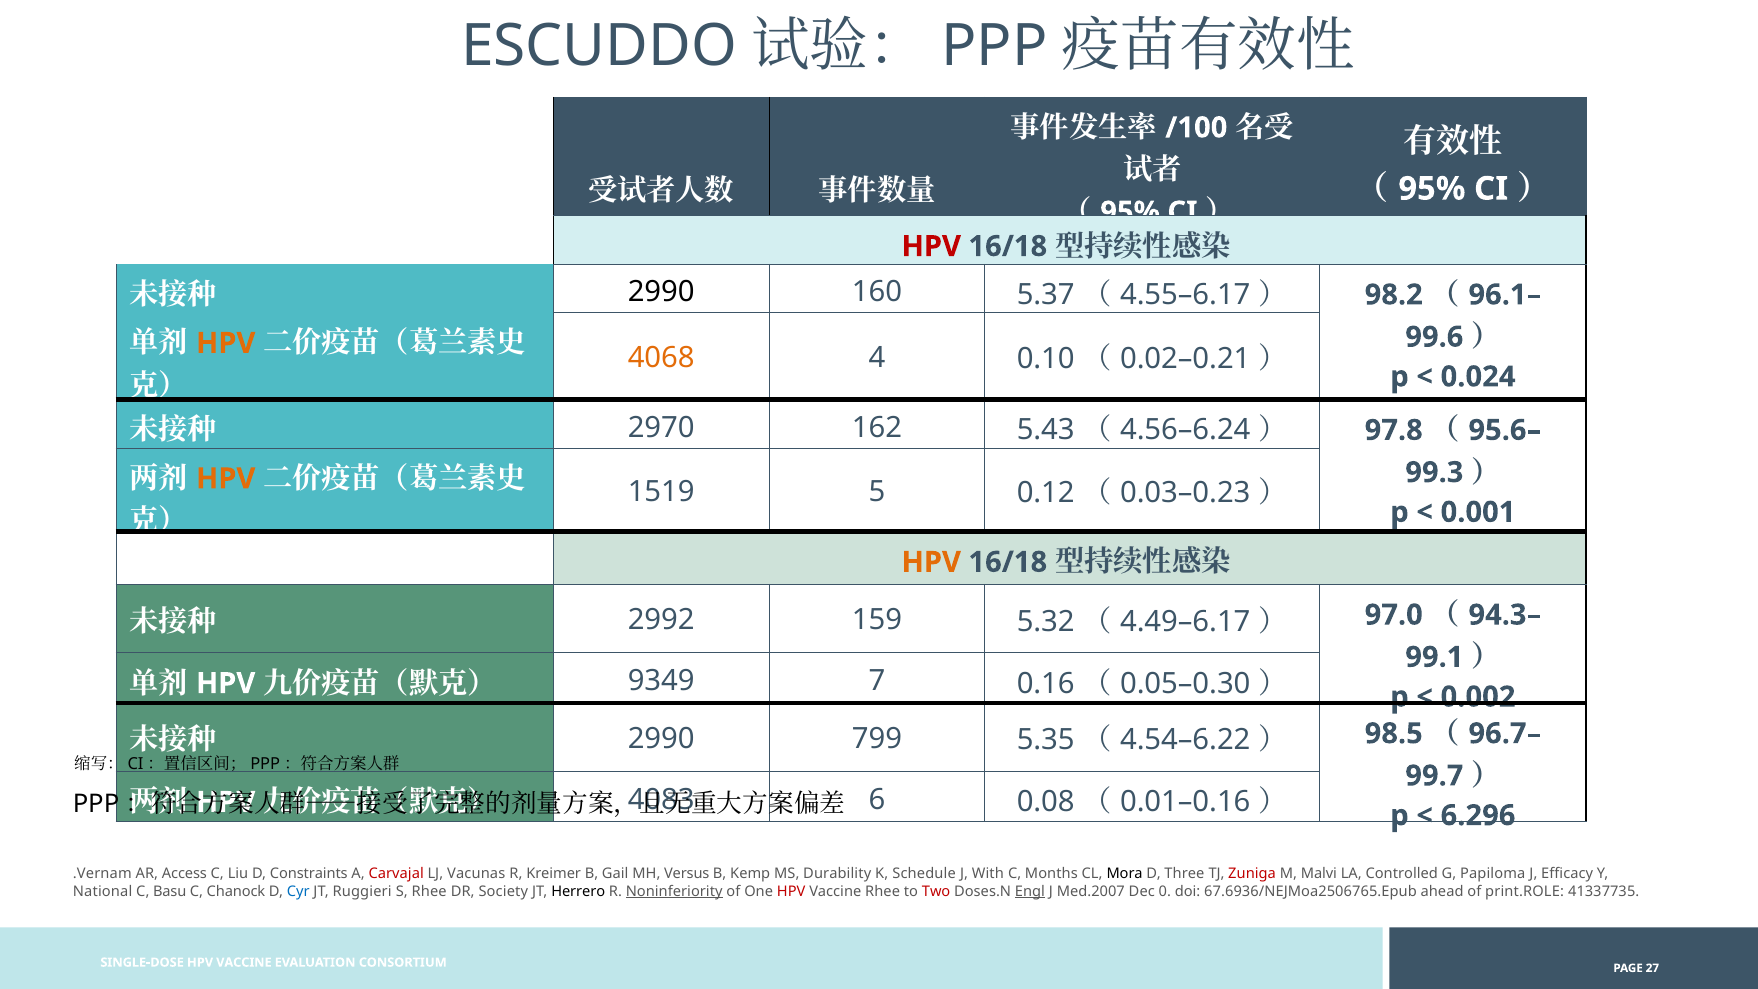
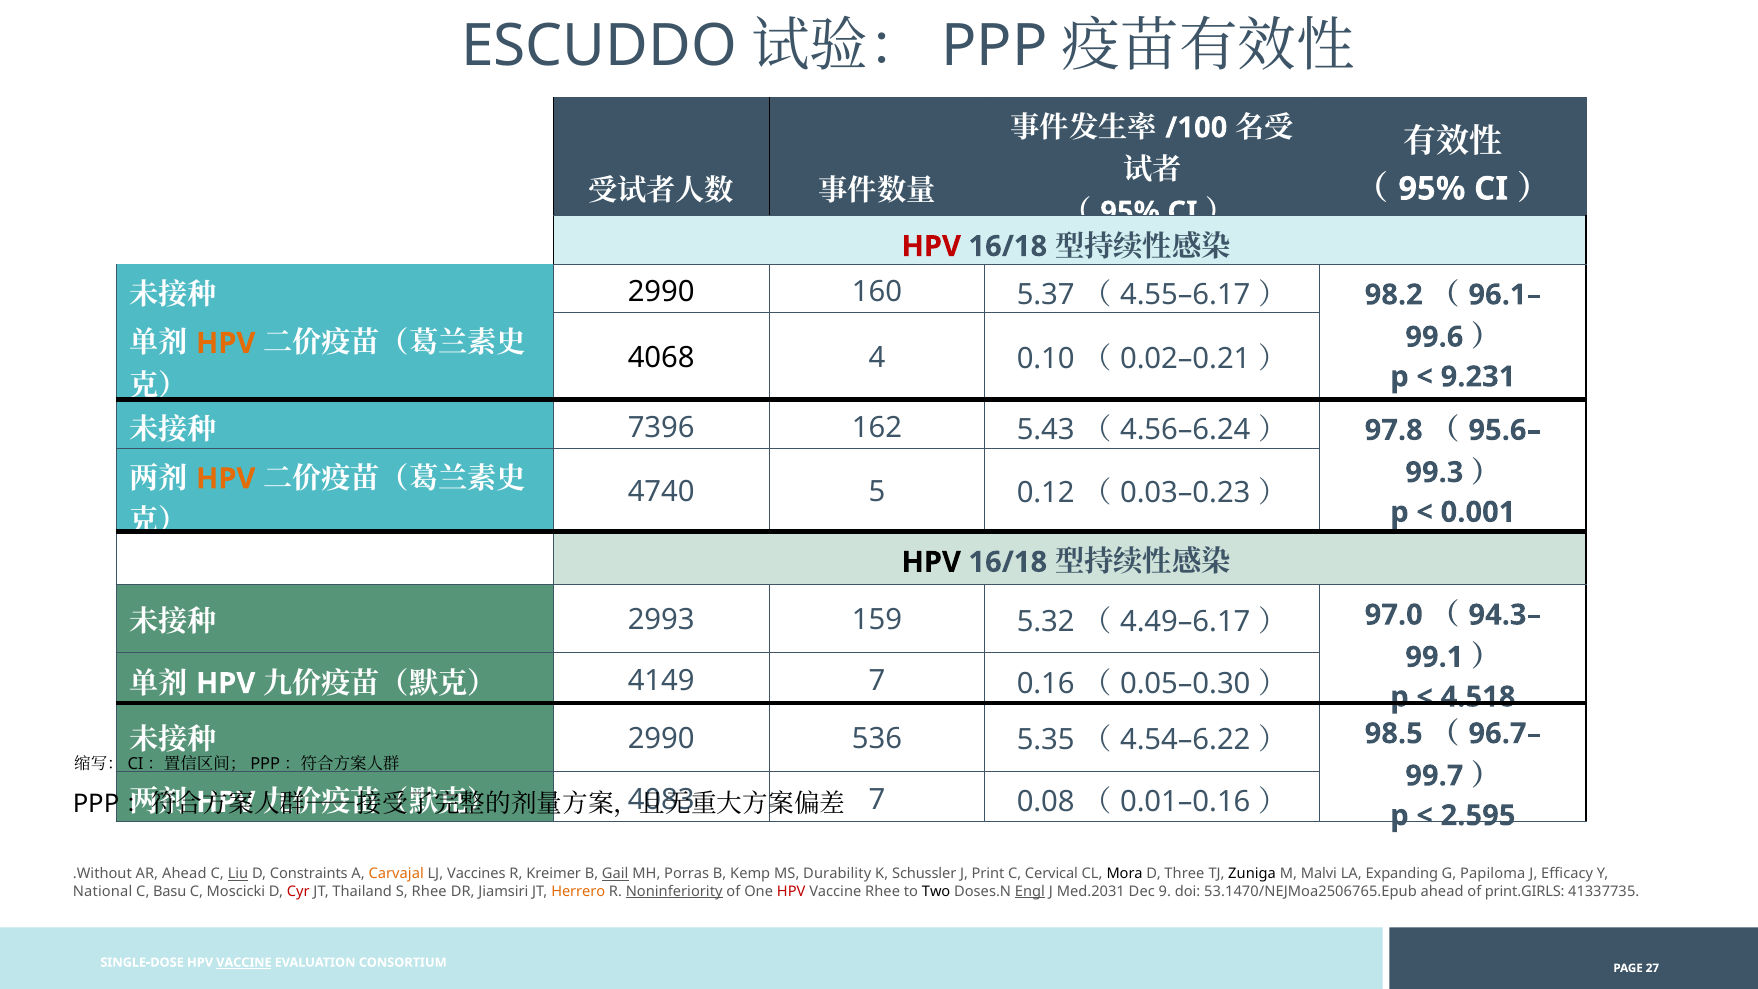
4068 colour: orange -> black (661, 358)
0.024: 0.024 -> 9.231 (1478, 377)
2970: 2970 -> 7396 (661, 428)
1519: 1519 -> 4740 (661, 491)
HPV colour: orange -> black (931, 562)
2992: 2992 -> 2993 (661, 620)
9349: 9349 -> 4149 (661, 681)
0.002: 0.002 -> 4.518 (1478, 697)
799: 799 -> 536 (877, 739)
6: 6 -> 7 (877, 800)
6.296: 6.296 -> 2.595 (1478, 815)
.Vernam: .Vernam -> .Without (102, 874)
AR Access: Access -> Ahead (184, 874)
Liu underline: none -> present (238, 874)
Carvajal colour: red -> orange (396, 874)
Vacunas: Vacunas -> Vaccines (476, 874)
Gail underline: none -> present (615, 874)
Versus: Versus -> Porras (687, 874)
Schedule: Schedule -> Schussler (924, 874)
With: With -> Print (988, 874)
Months: Months -> Cervical (1051, 874)
Zuniga colour: red -> black (1252, 874)
Controlled: Controlled -> Expanding (1402, 874)
Chanock: Chanock -> Moscicki (236, 891)
Cyr colour: blue -> red (298, 891)
Ruggieri: Ruggieri -> Thailand (362, 891)
Society: Society -> Jiamsiri (503, 891)
Herrero colour: black -> orange (578, 891)
Two colour: red -> black (936, 891)
Med.2007: Med.2007 -> Med.2031 (1091, 891)
0: 0 -> 9 (1165, 891)
67.6936/NEJMoa2506765.Epub: 67.6936/NEJMoa2506765.Epub -> 53.1470/NEJMoa2506765.Epub (1311, 891)
print.ROLE: print.ROLE -> print.GIRLS (1525, 891)
VACCINE underline: none -> present (244, 962)
